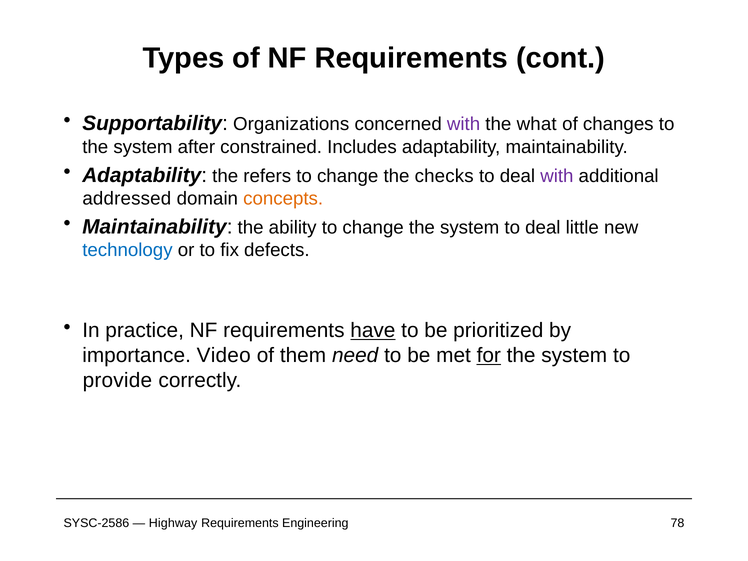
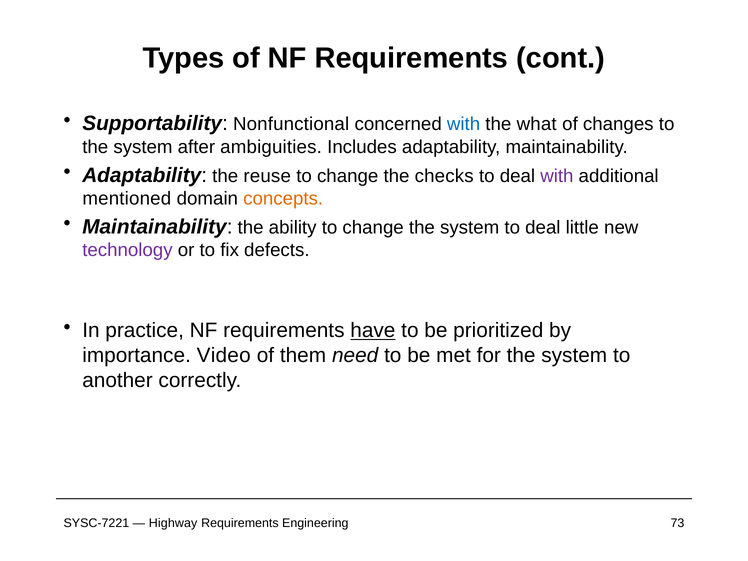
Organizations: Organizations -> Nonfunctional (291, 124)
with colour: purple -> blue (464, 124)
constrained: constrained -> ambiguities (271, 147)
refers: refers -> reuse (267, 176)
addressed: addressed -> mentioned (127, 199)
technology colour: blue -> purple (127, 250)
for underline: present -> none (489, 356)
provide: provide -> another (118, 380)
SYSC-2586: SYSC-2586 -> SYSC-7221 (96, 523)
78: 78 -> 73 (677, 523)
